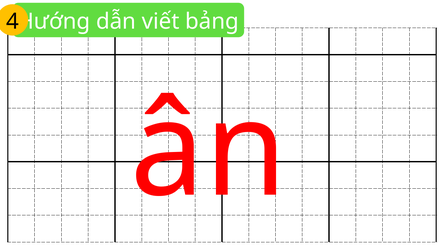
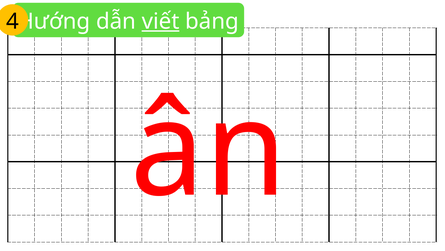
viết underline: none -> present (161, 22)
